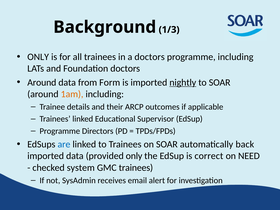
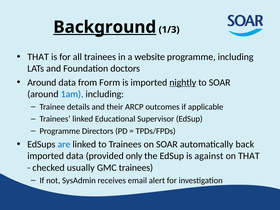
Background underline: none -> present (105, 27)
ONLY: ONLY -> THAT (38, 57)
a doctors: doctors -> website (150, 57)
1am colour: orange -> blue (72, 94)
correct: correct -> against (209, 156)
on NEED: NEED -> THAT (249, 156)
system: system -> usually (81, 168)
